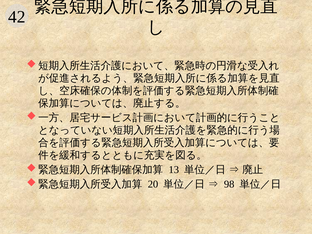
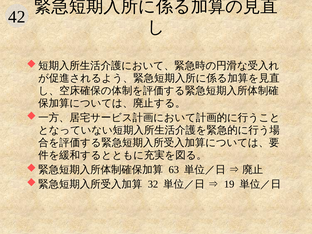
13: 13 -> 63 (174, 170)
20: 20 -> 32 (153, 184)
98: 98 -> 19 (229, 184)
